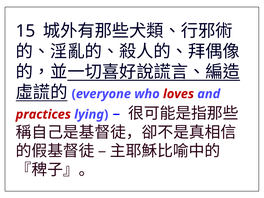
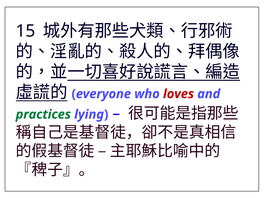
practices colour: red -> green (43, 114)
